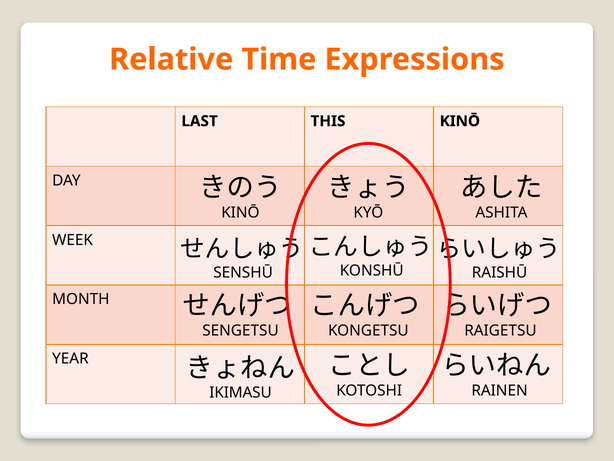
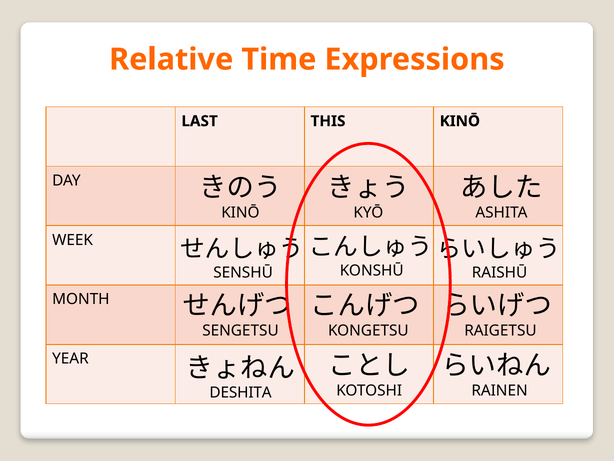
IKIMASU: IKIMASU -> DESHITA (241, 392)
